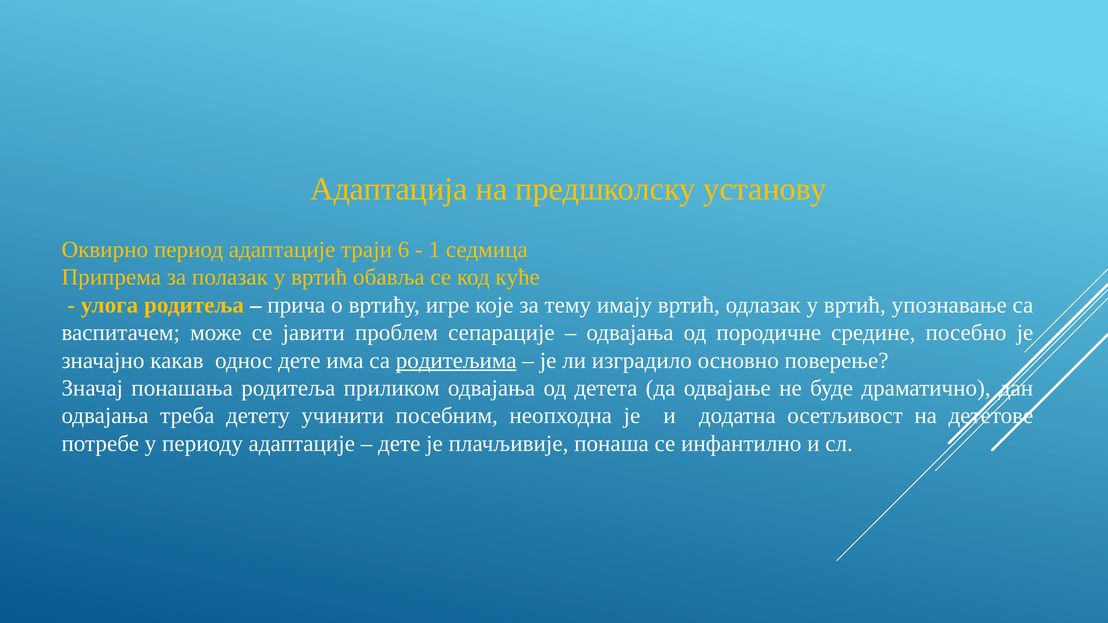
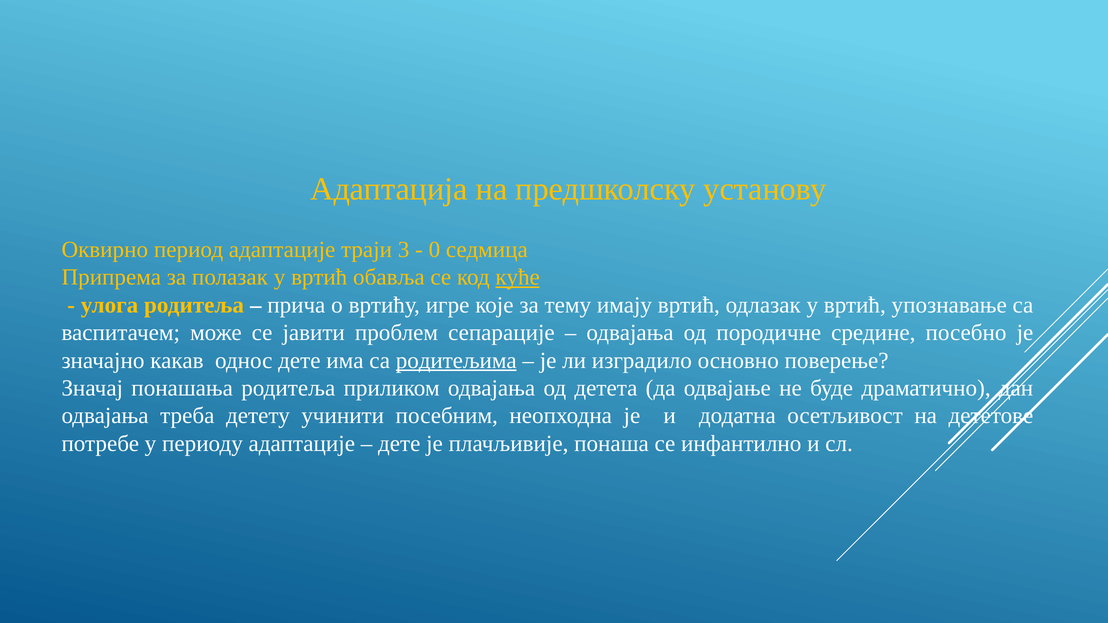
6: 6 -> 3 (404, 250)
1: 1 -> 0 (434, 250)
куће underline: none -> present (518, 277)
